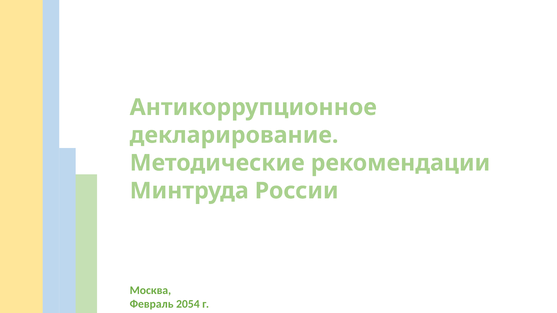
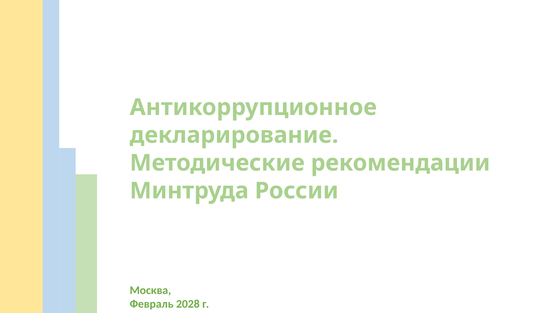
2054: 2054 -> 2028 (188, 304)
